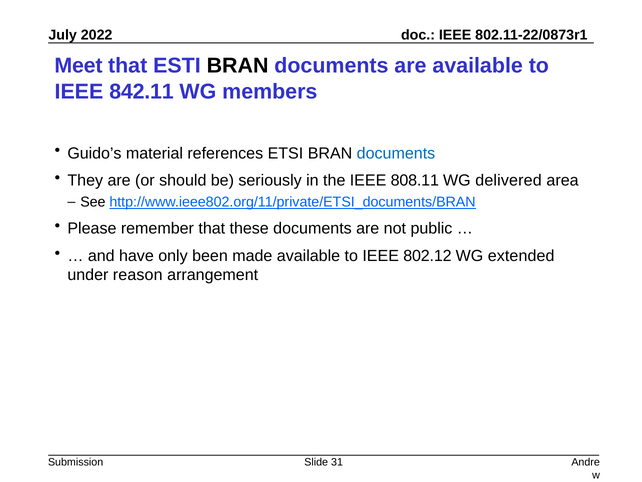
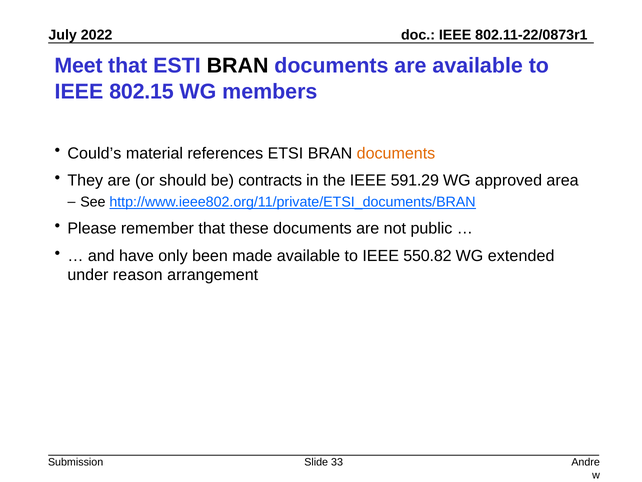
842.11: 842.11 -> 802.15 (141, 91)
Guido’s: Guido’s -> Could’s (94, 153)
documents colour: blue -> orange (396, 153)
seriously: seriously -> contracts (270, 180)
808.11: 808.11 -> 591.29 (415, 180)
delivered: delivered -> approved (509, 180)
802.12: 802.12 -> 550.82 (427, 256)
31: 31 -> 33 (337, 462)
